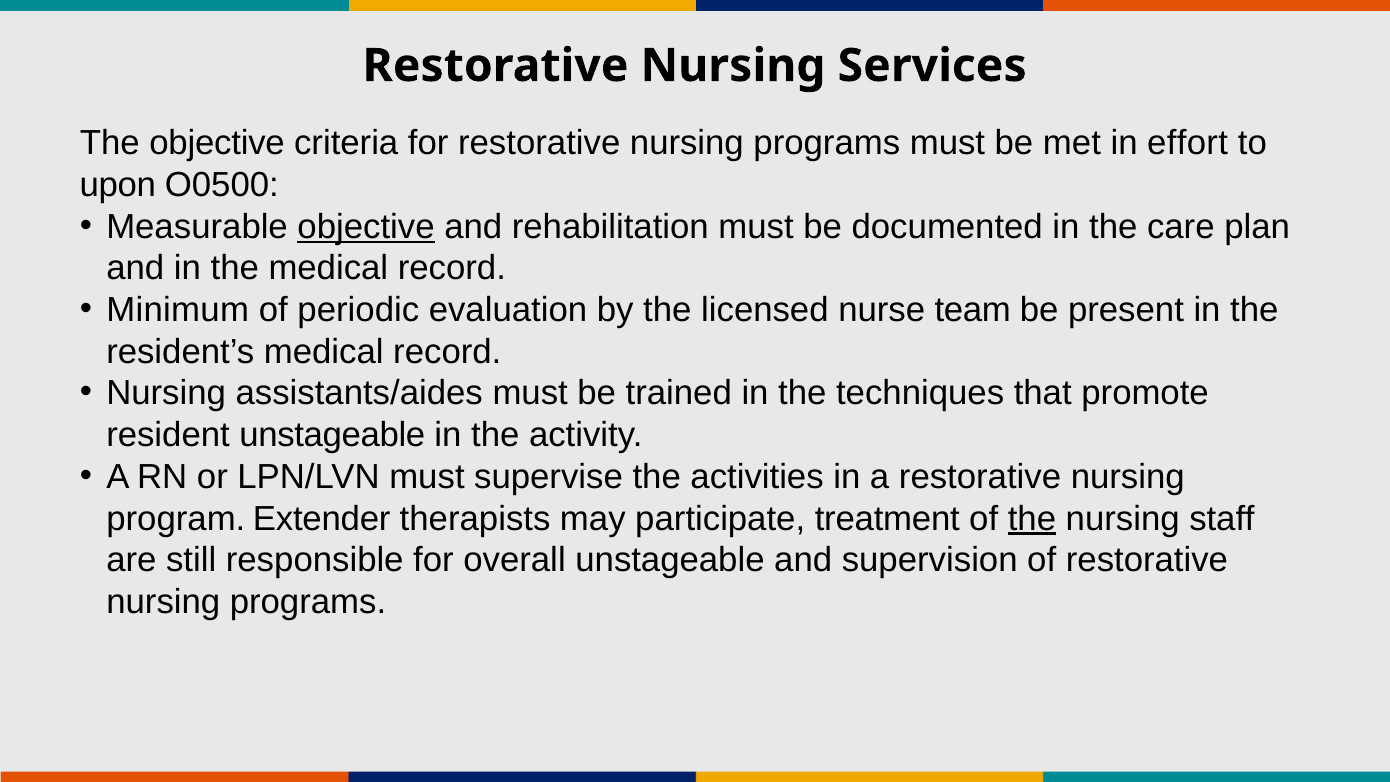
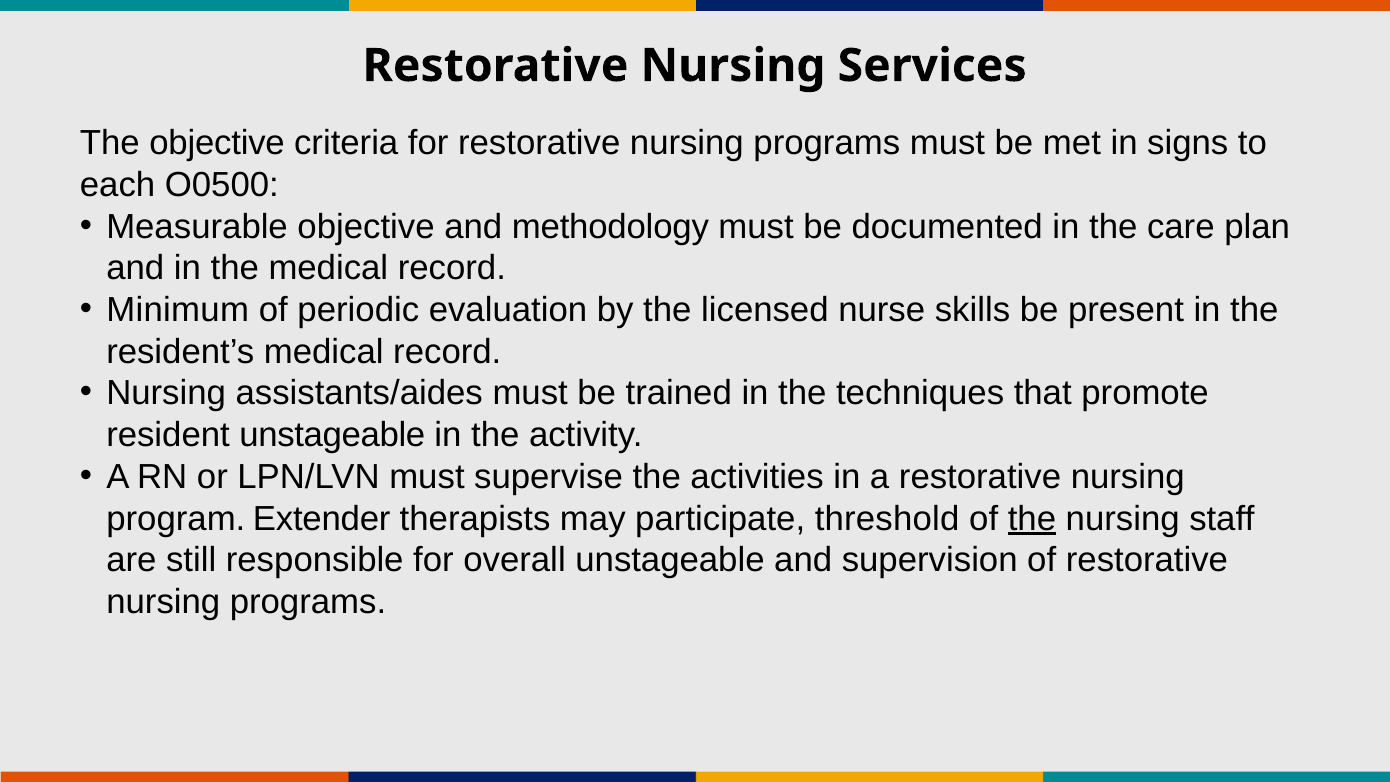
effort: effort -> signs (1188, 143)
upon: upon -> each (118, 185)
objective underline: present -> none (366, 227)
rehabilitation: rehabilitation -> methodology (610, 227)
team: team -> skills (972, 310)
treatment: treatment -> threshold (887, 518)
